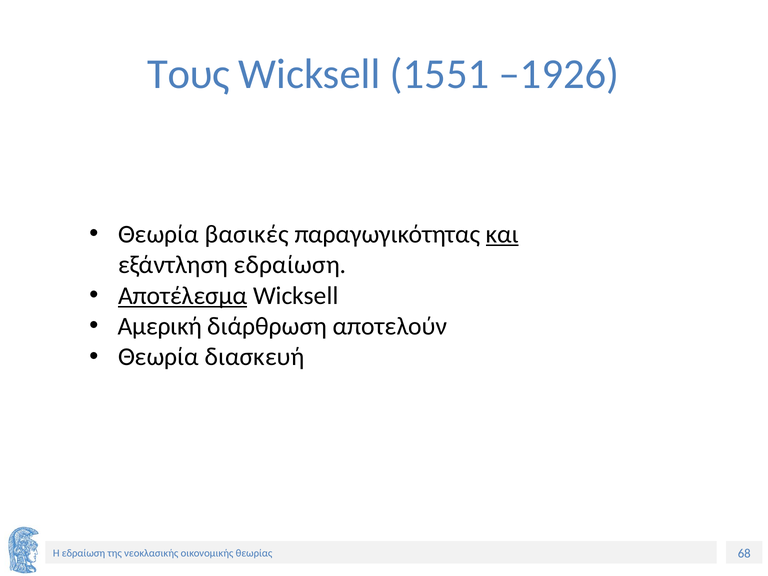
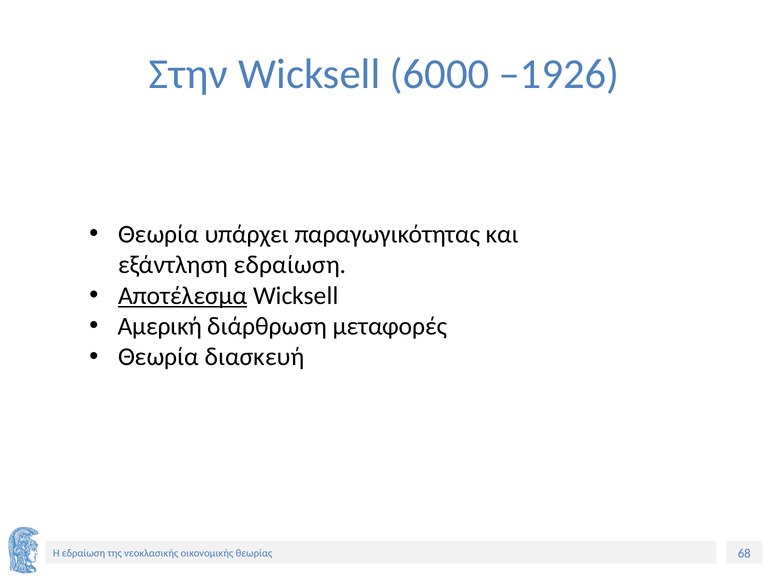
Τους: Τους -> Στην (188, 74)
1551: 1551 -> 6000 (440, 74)
βασικές: βασικές -> υπάρχει (247, 234)
και underline: present -> none (502, 234)
αποτελούν: αποτελούν -> μεταφορές (390, 326)
